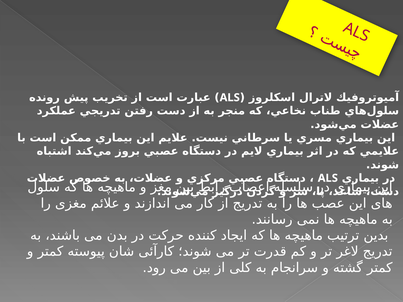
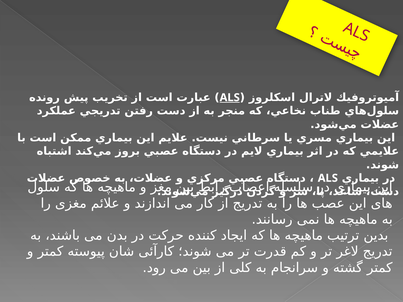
ALS underline: none -> present (230, 98)
